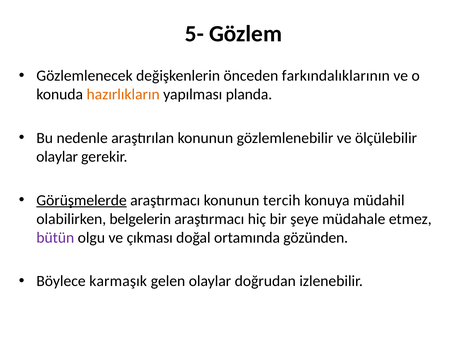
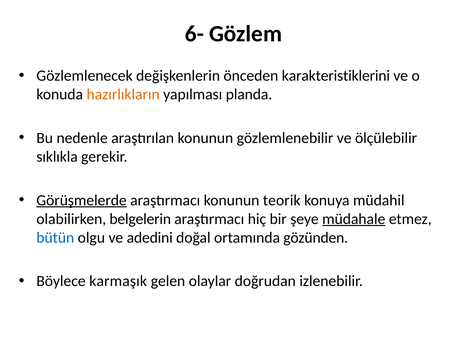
5-: 5- -> 6- (194, 34)
farkındalıklarının: farkındalıklarının -> karakteristiklerini (336, 76)
olaylar: olaylar -> sıklıkla (57, 157)
tercih: tercih -> teorik (282, 200)
müdahale underline: none -> present (354, 219)
bütün colour: purple -> blue (55, 238)
çıkması: çıkması -> adedini (150, 238)
